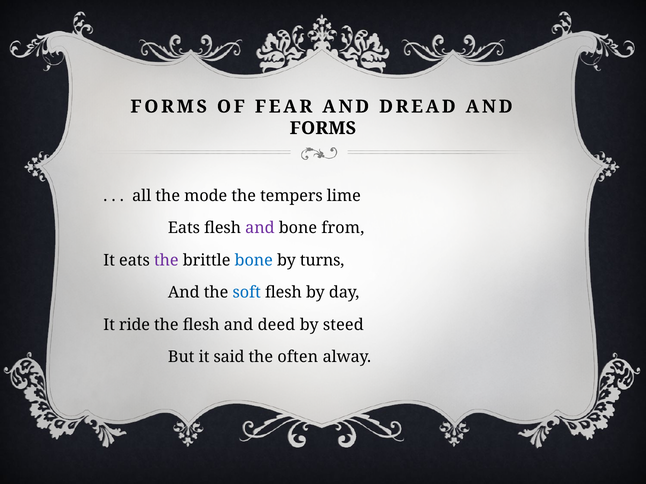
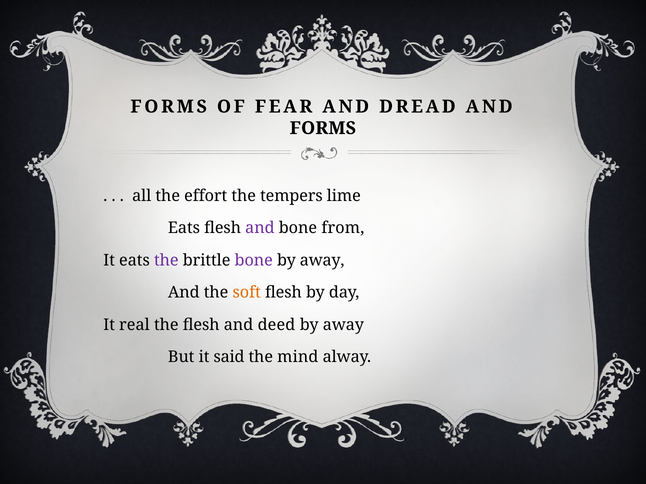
mode: mode -> effort (206, 196)
bone colour: blue -> purple (254, 261)
turns: turns -> away (322, 261)
soft colour: blue -> orange (247, 293)
ride: ride -> real (134, 325)
steed: steed -> away (343, 325)
often: often -> mind (298, 357)
